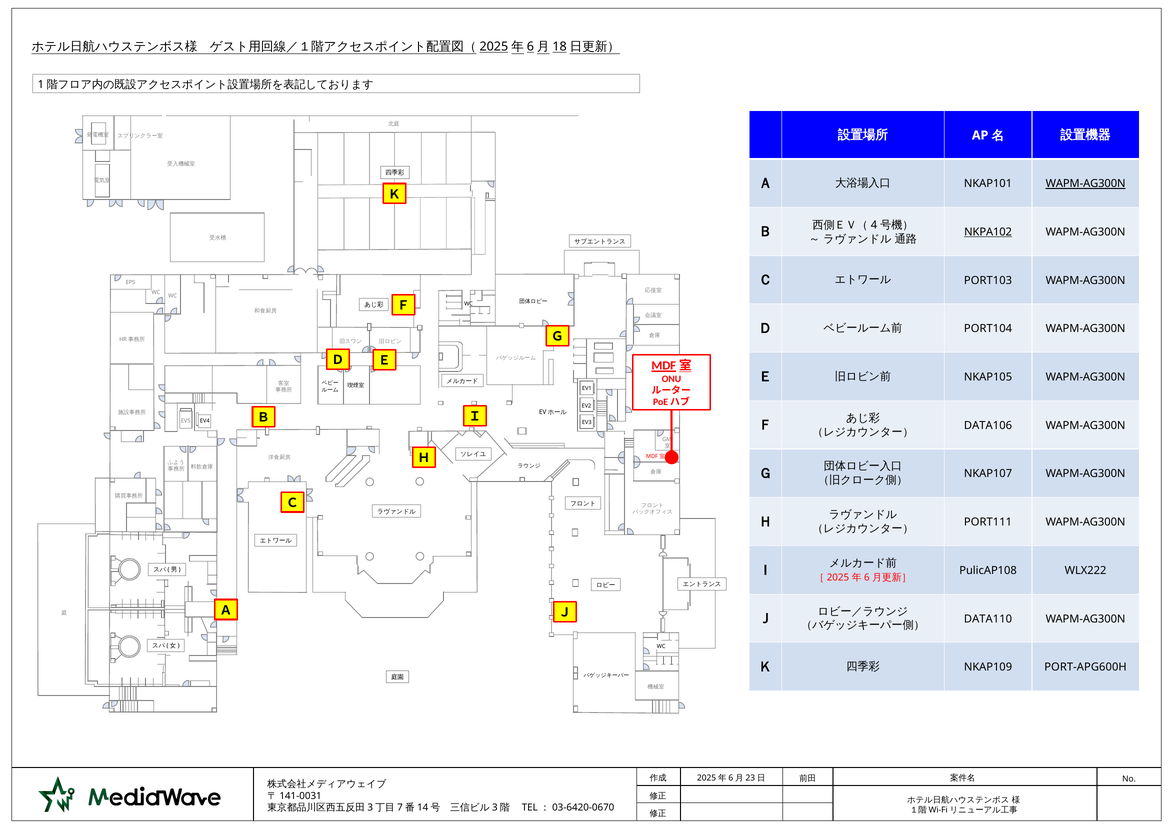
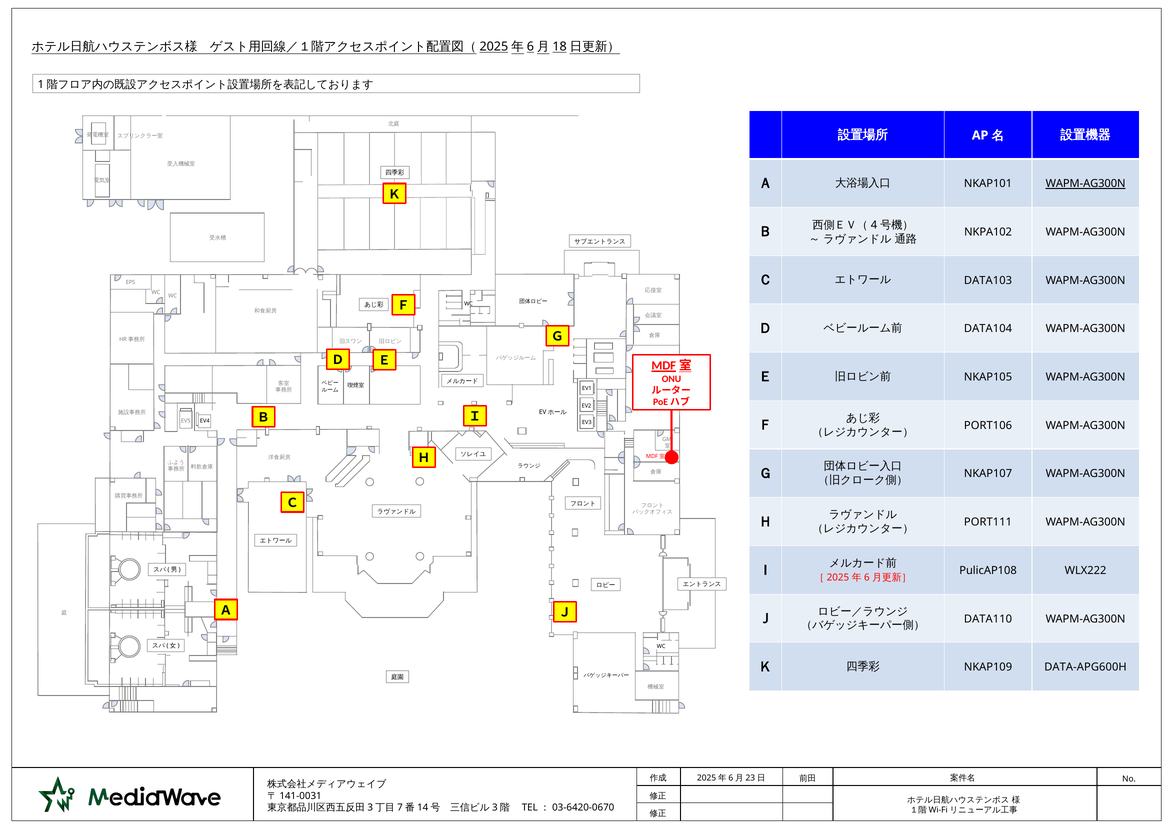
NKPA102 underline: present -> none (988, 232)
PORT103: PORT103 -> DATA103 (988, 280)
PORT104: PORT104 -> DATA104 (988, 329)
DATA106: DATA106 -> PORT106 (988, 426)
PORT-APG600H: PORT-APG600H -> DATA-APG600H (1086, 668)
